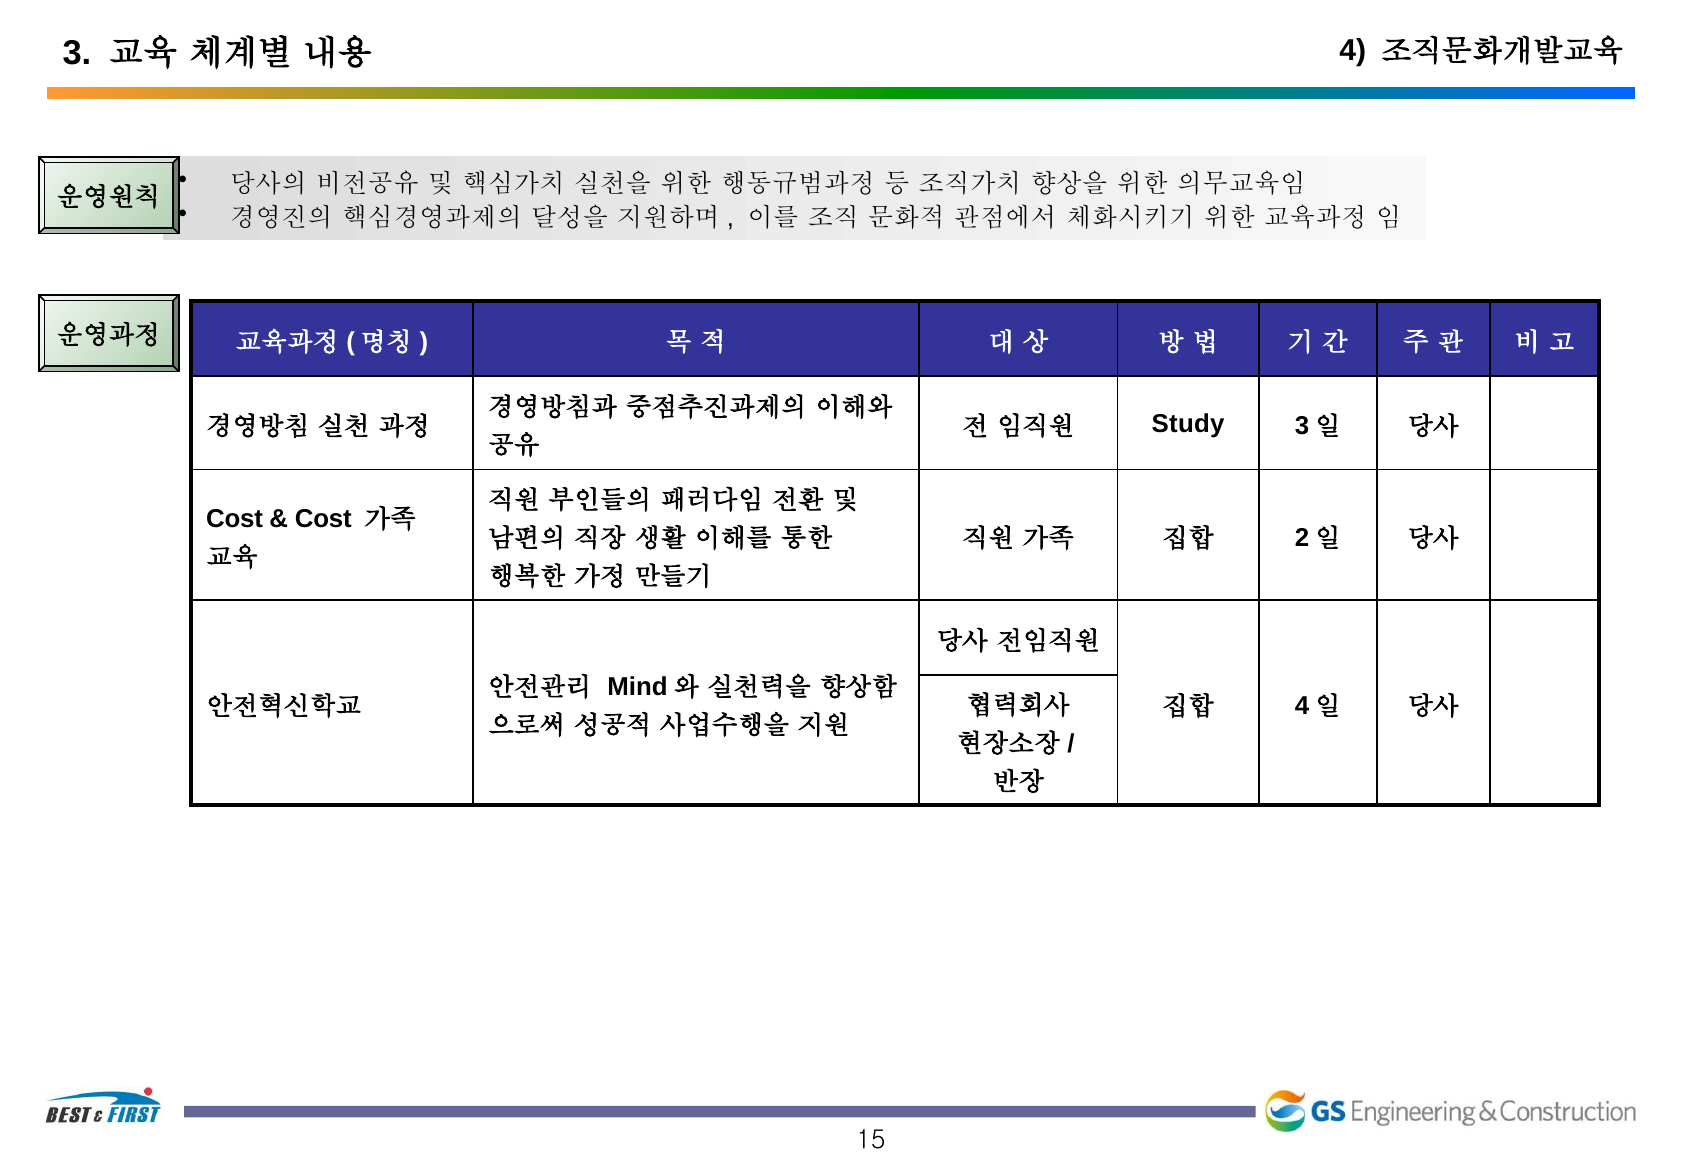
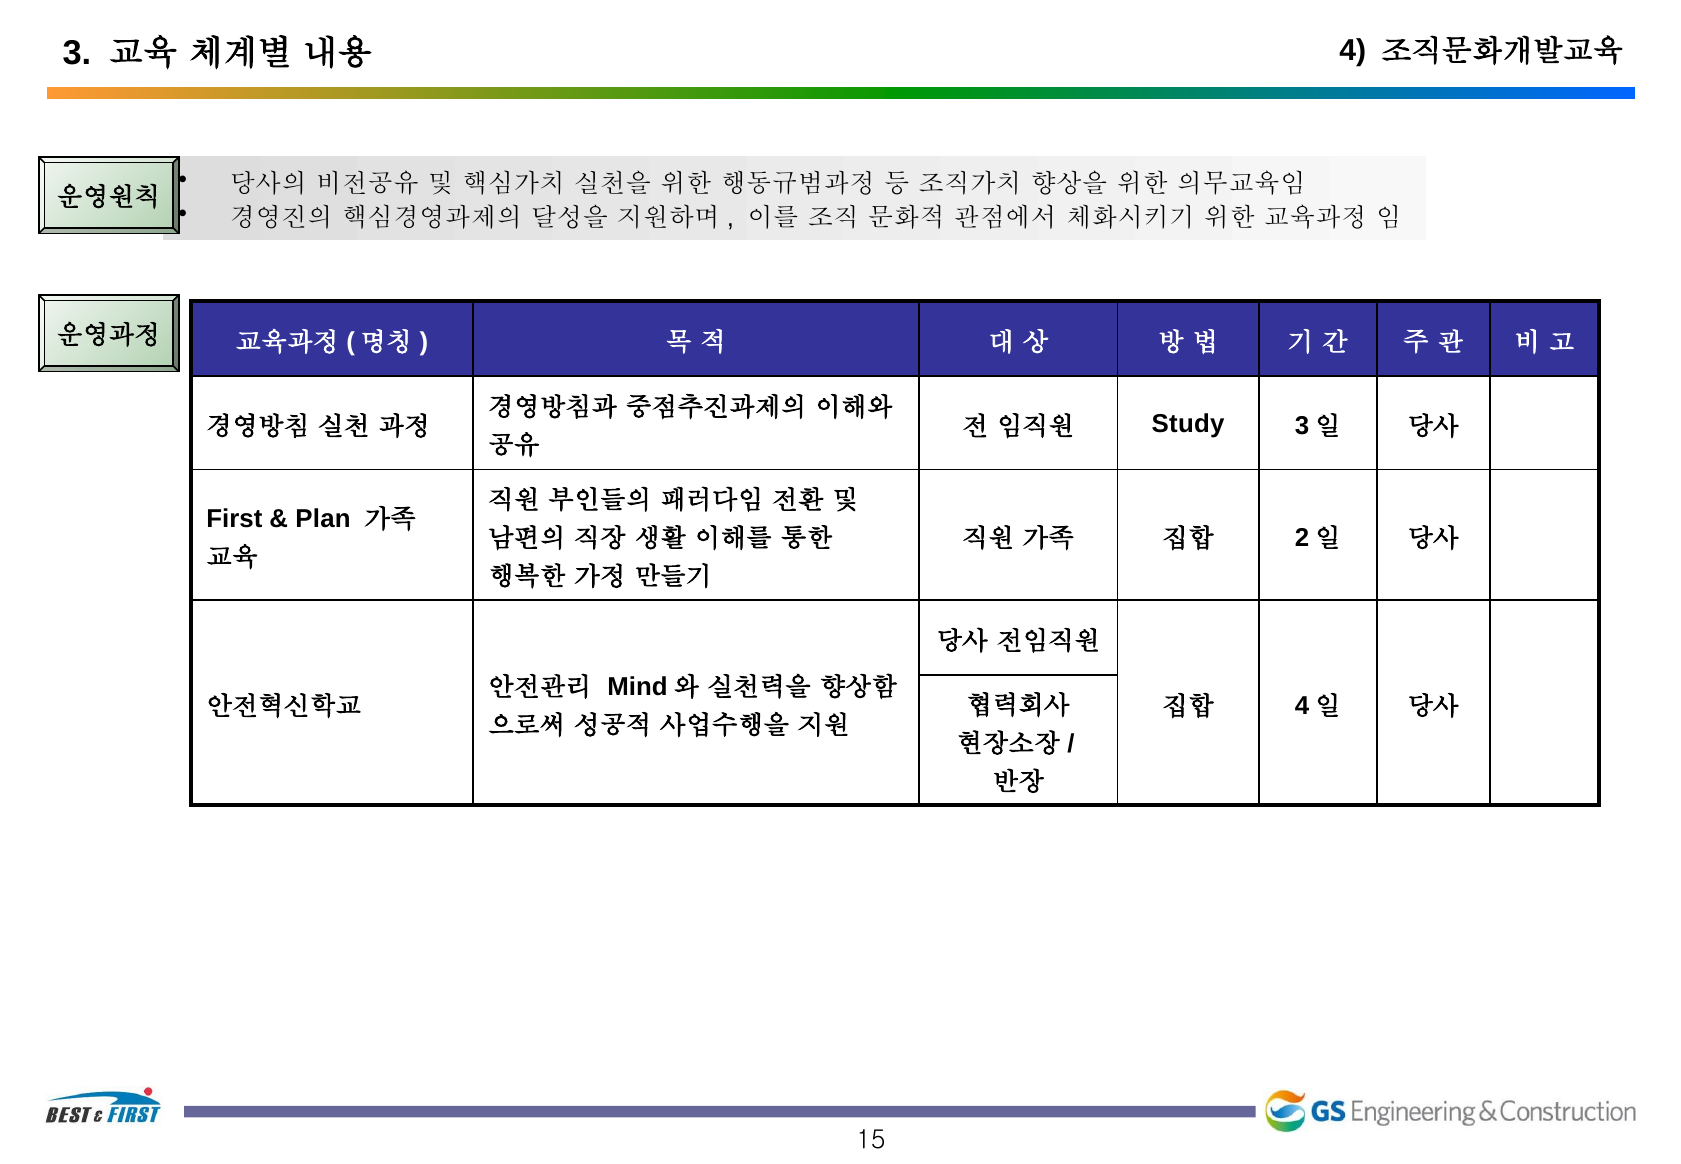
Cost: Cost -> First (234, 519)
Cost: Cost -> Plan (323, 519)
